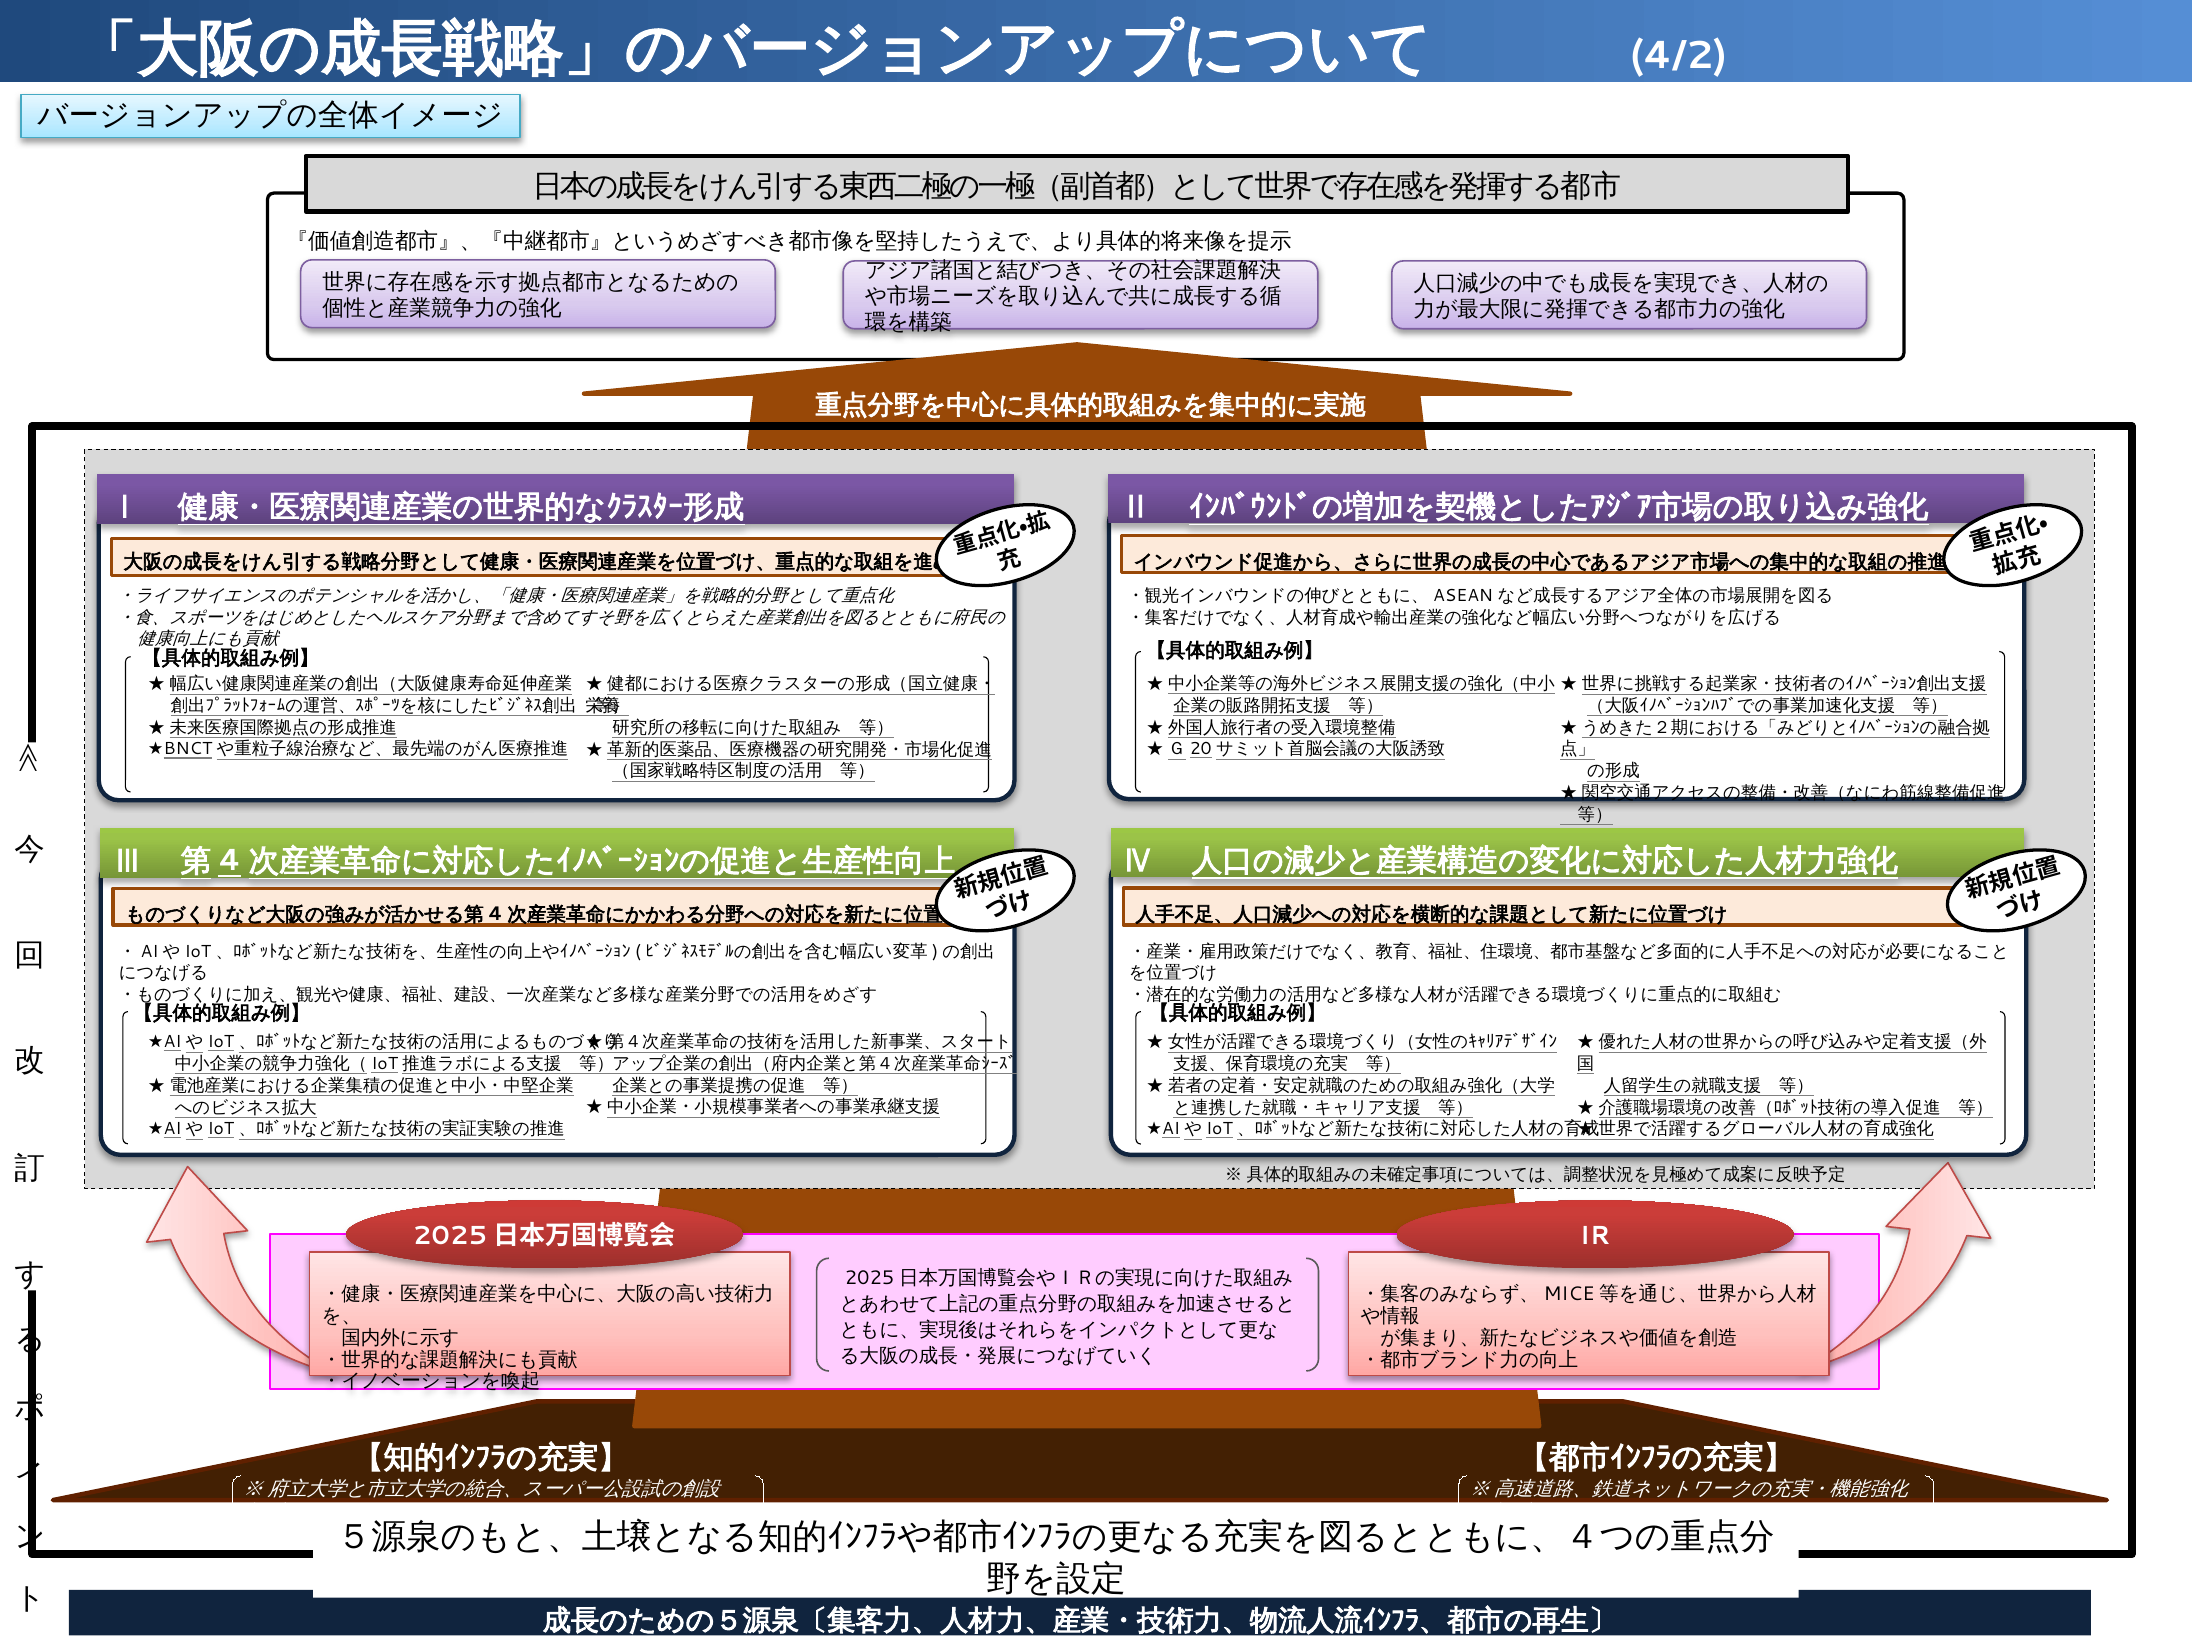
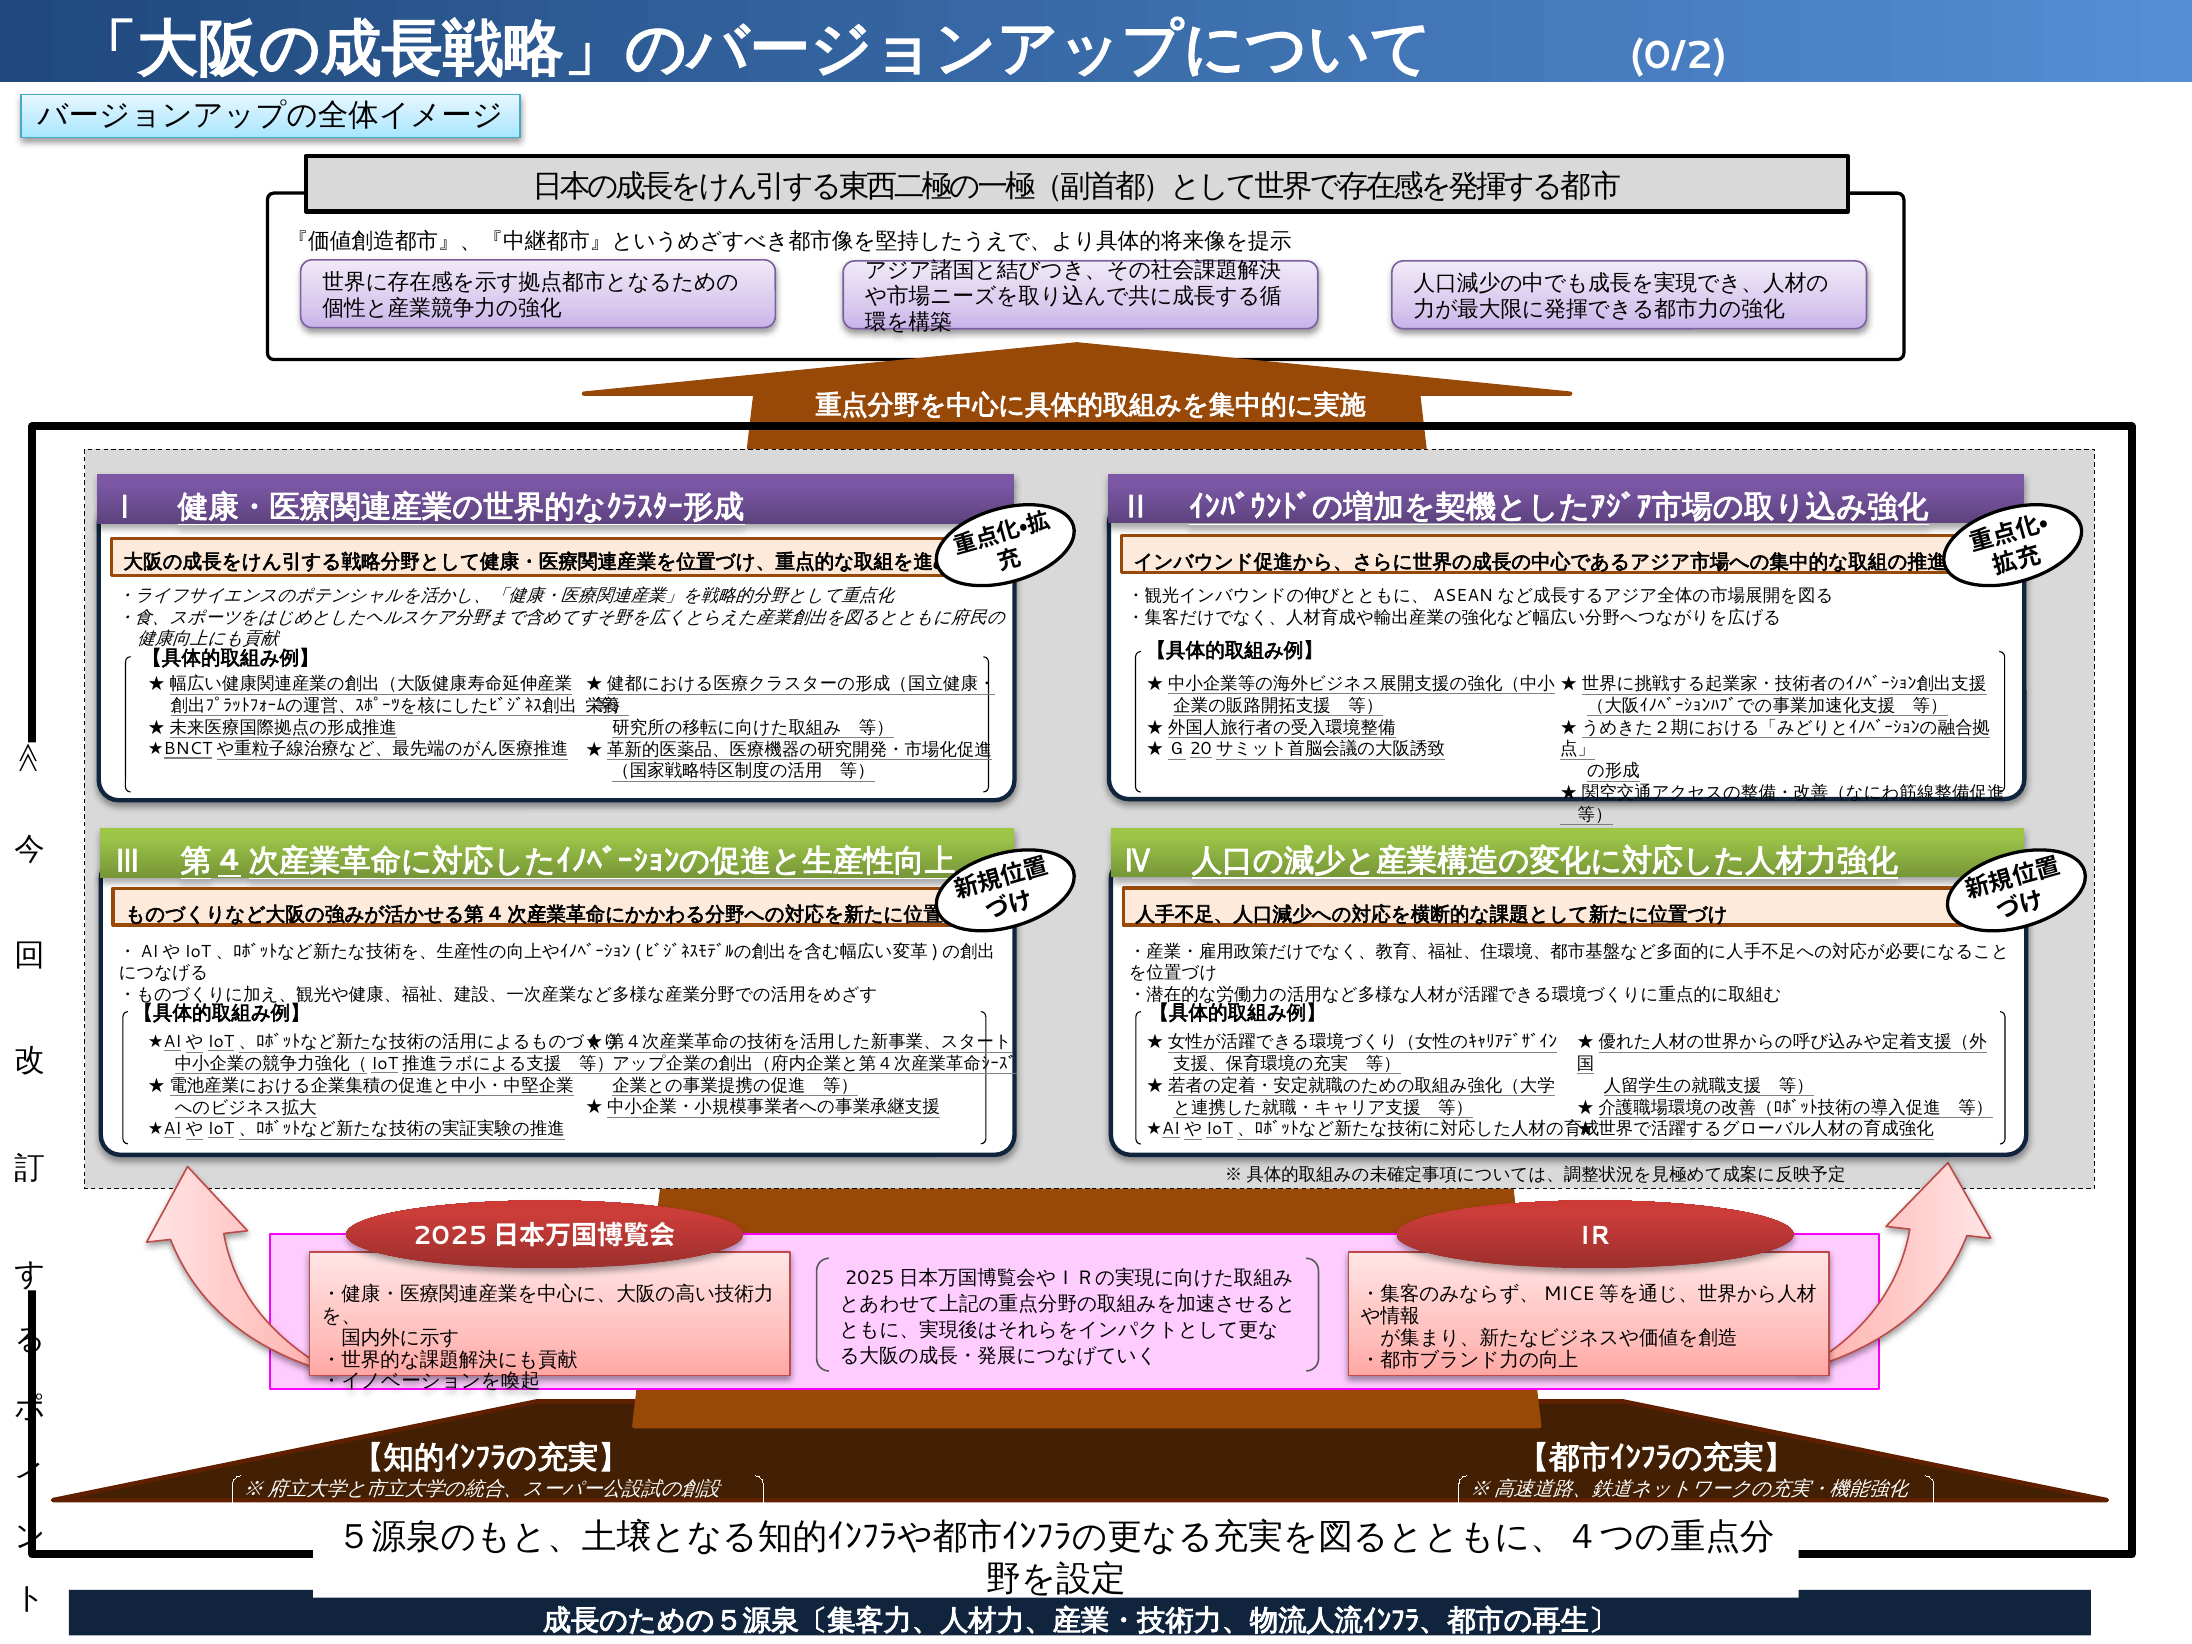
4/2: 4/2 -> 0/2 (1678, 56)
